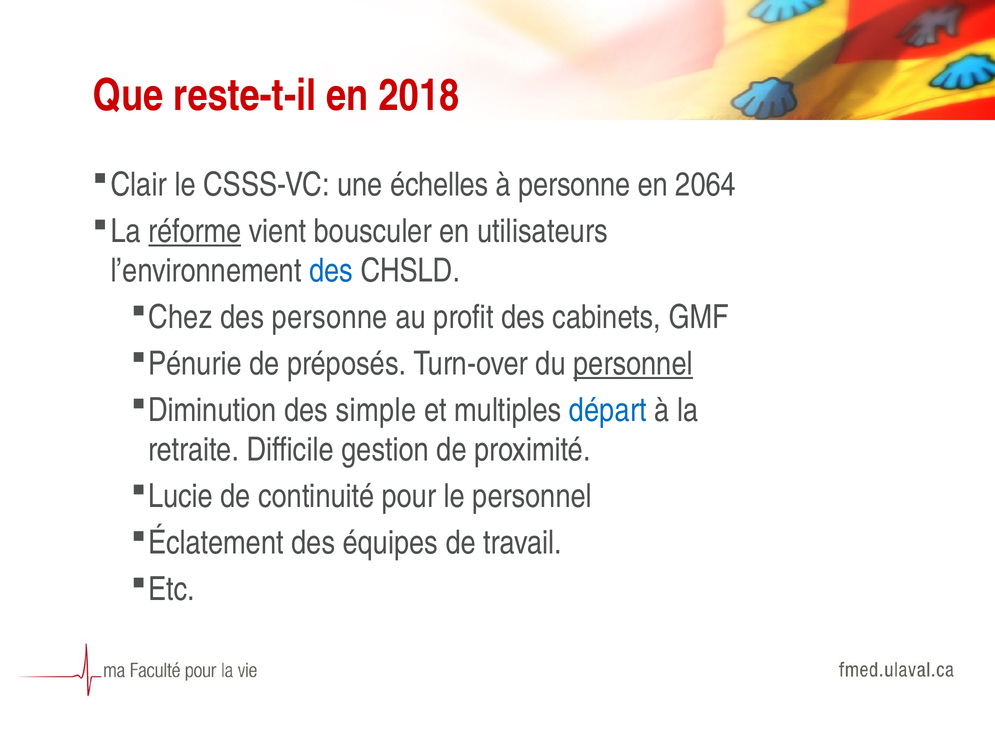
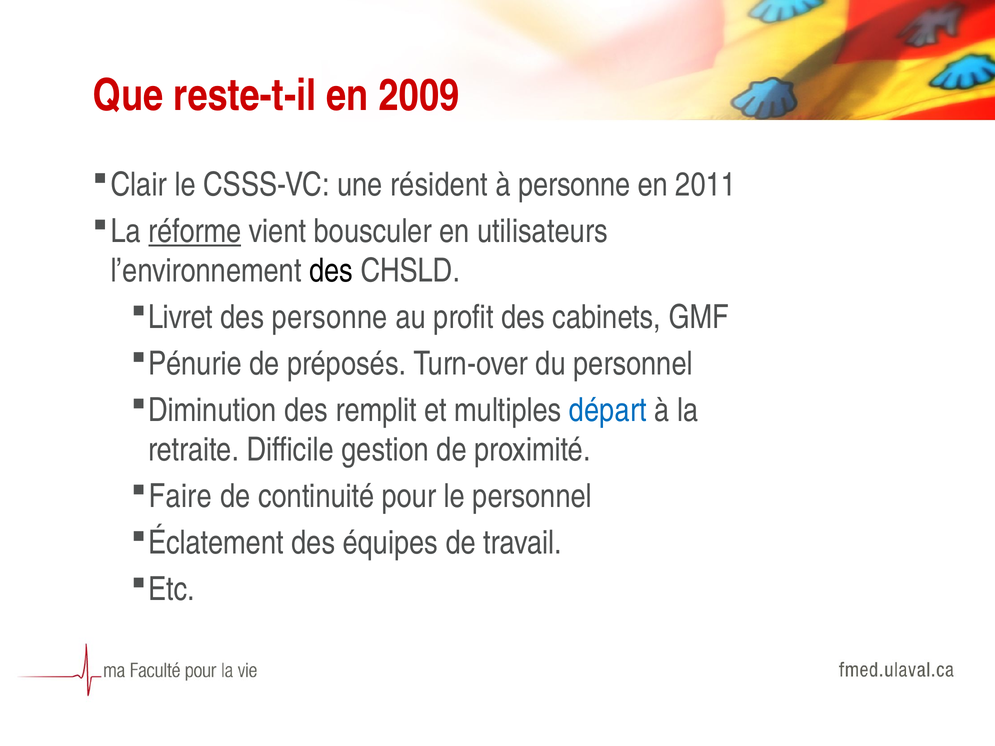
2018: 2018 -> 2009 (419, 96)
échelles: échelles -> résident (439, 185)
2064: 2064 -> 2011 (706, 185)
des colour: blue -> black (331, 271)
Chez: Chez -> Livret (181, 317)
personnel underline: present -> none (633, 364)
simple: simple -> remplit (376, 410)
Lucie: Lucie -> Faire (180, 496)
